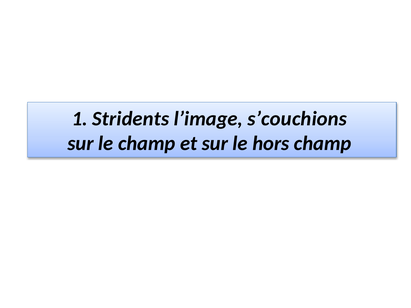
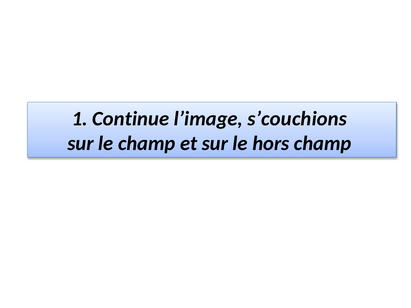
Stridents: Stridents -> Continue (131, 119)
